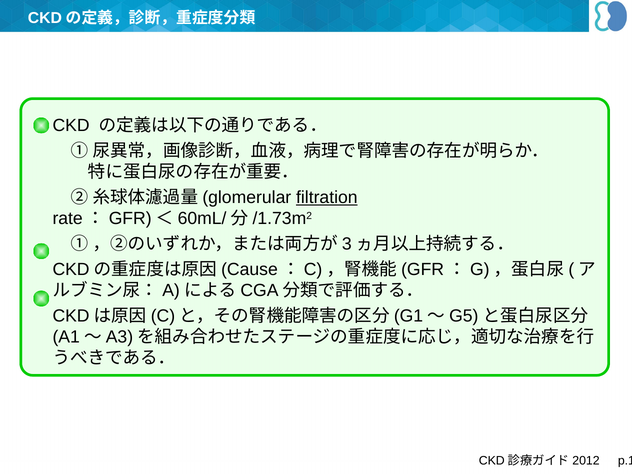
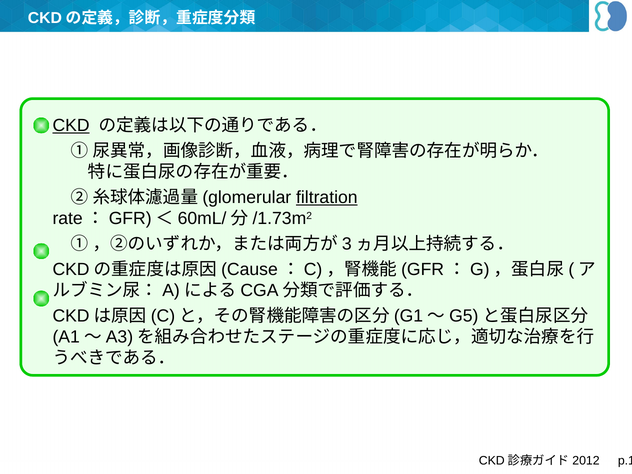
CKD underline: none -> present (71, 126)
